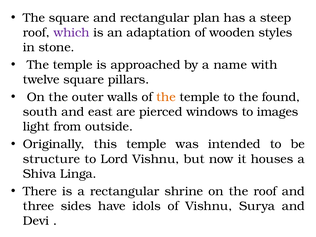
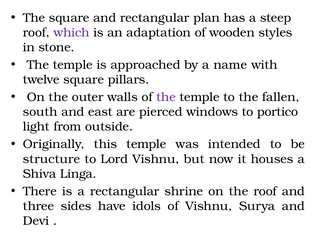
the colour: orange -> purple (166, 97)
found: found -> fallen (281, 97)
images: images -> portico (278, 112)
